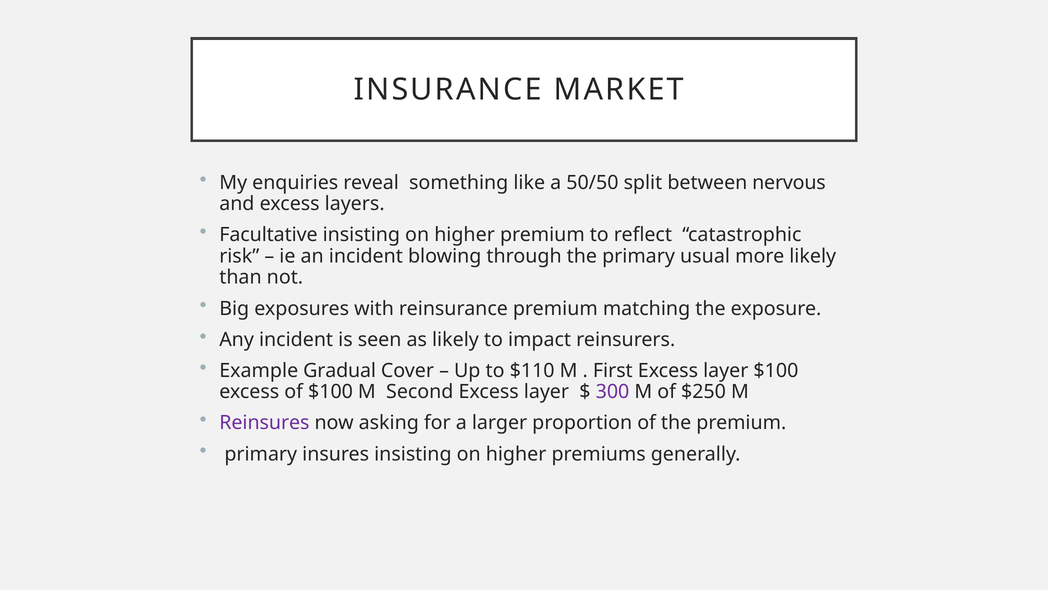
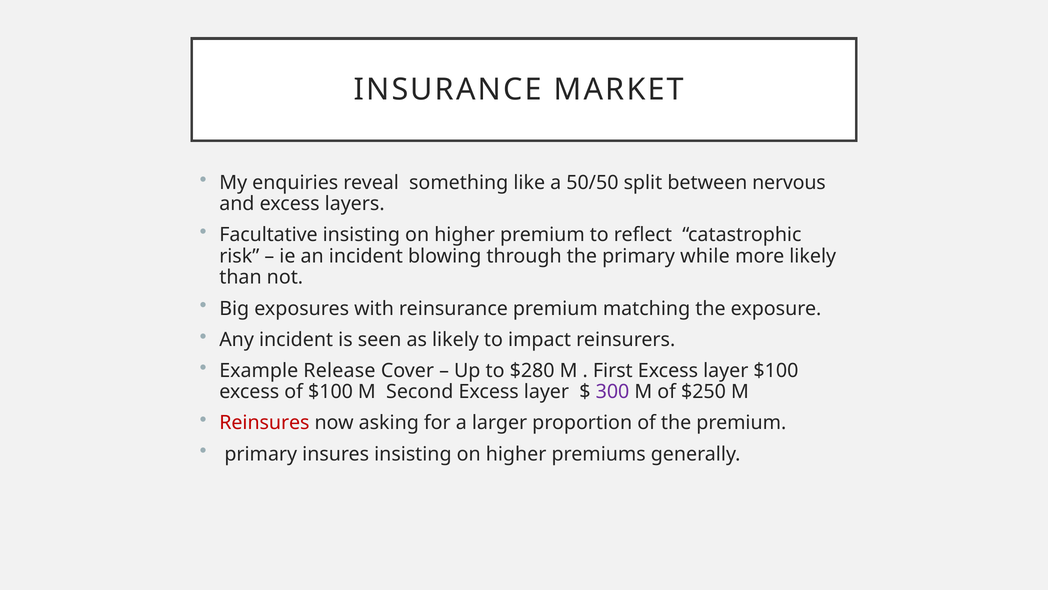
usual: usual -> while (705, 256)
Gradual: Gradual -> Release (339, 370)
$110: $110 -> $280 (532, 370)
Reinsures colour: purple -> red (264, 423)
